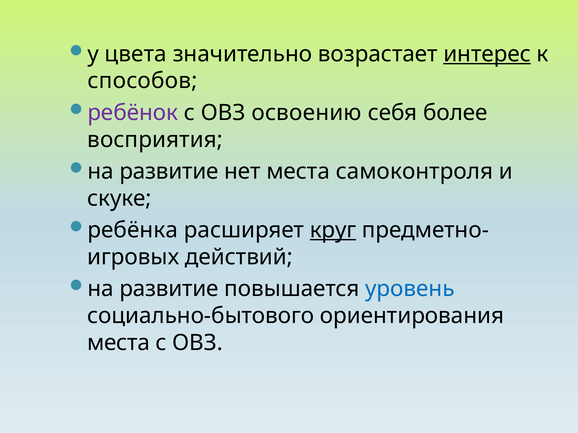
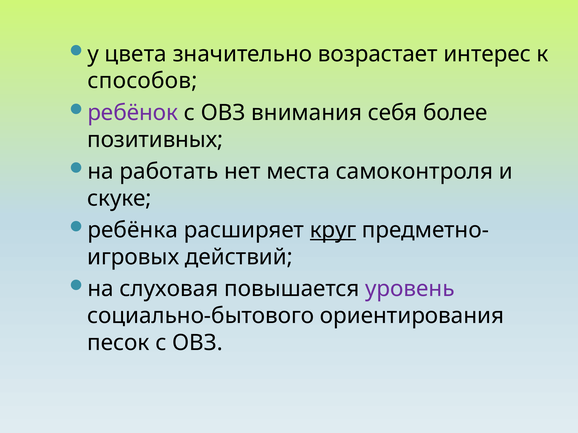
интерес underline: present -> none (487, 54)
освоению: освоению -> внимания (307, 113)
восприятия: восприятия -> позитивных (155, 140)
развитие: развитие -> работать (169, 172)
развитие: развитие -> слуховая (169, 289)
уровень colour: blue -> purple (410, 289)
места: места -> песок (118, 343)
